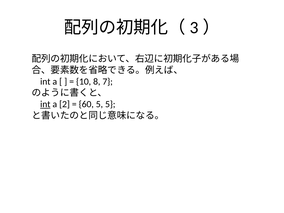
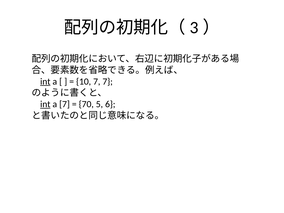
int underline: none -> present (45, 81)
10 8: 8 -> 7 (97, 81)
a 2: 2 -> 7 (65, 104)
60: 60 -> 70 (86, 104)
5 5: 5 -> 6 (110, 104)
